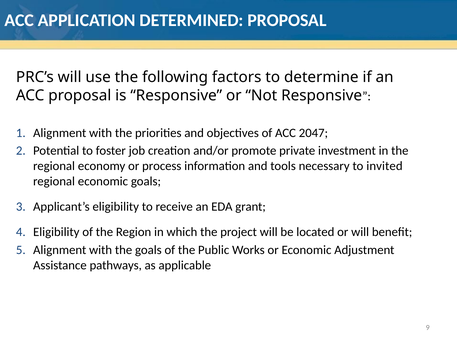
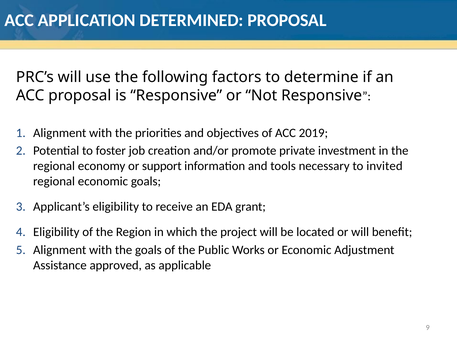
2047: 2047 -> 2019 (313, 133)
process: process -> support (162, 166)
pathways: pathways -> approved (116, 265)
